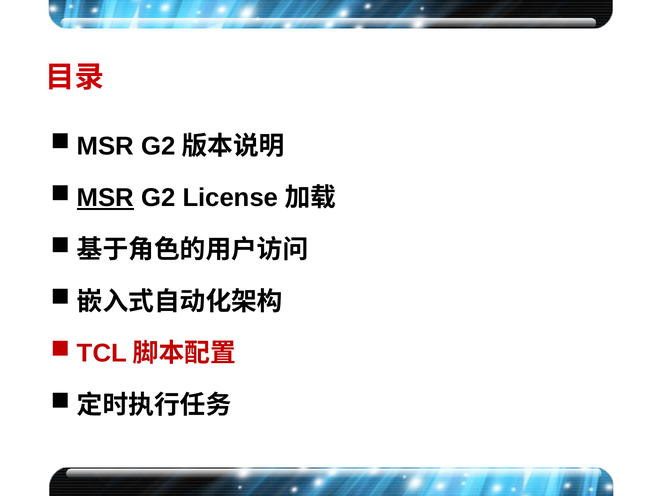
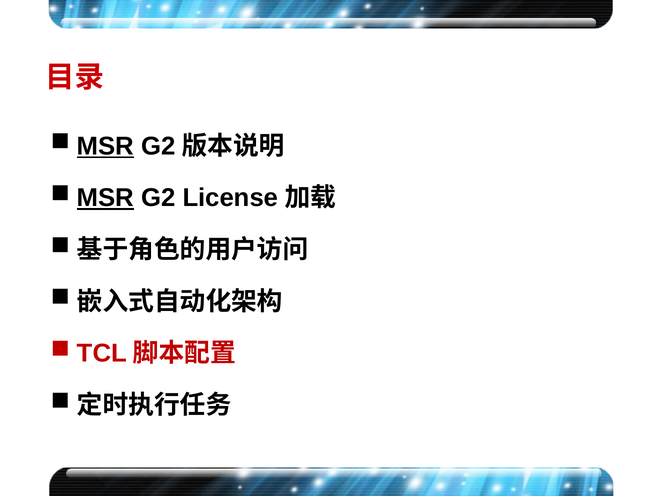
MSR underline: none -> present (106, 146)
